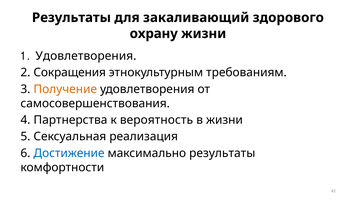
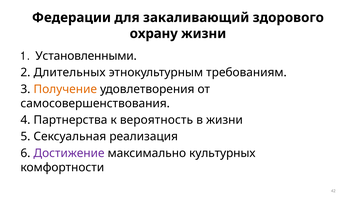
Результаты: Результаты -> Федерации (71, 18)
Удовлетворения: Удовлетворения -> Установленными (86, 56)
Сокращения: Сокращения -> Длительных (70, 73)
Достижение colour: blue -> purple (69, 153)
максимально результаты: результаты -> культурных (222, 153)
